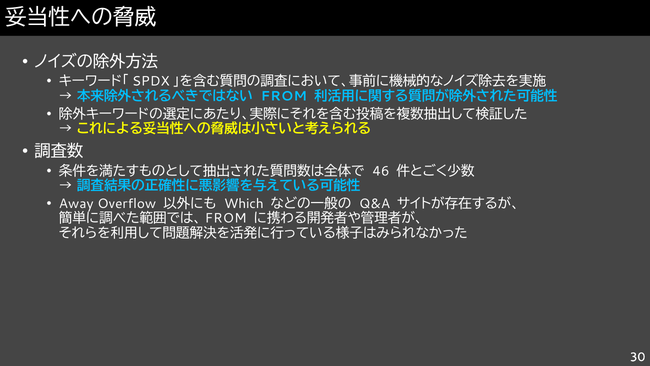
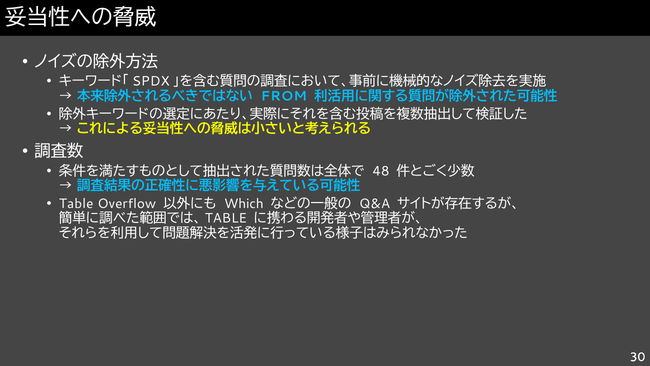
46: 46 -> 48 (381, 171)
Away: Away -> Table (76, 204)
FROM: FROM -> TABLE (226, 218)
